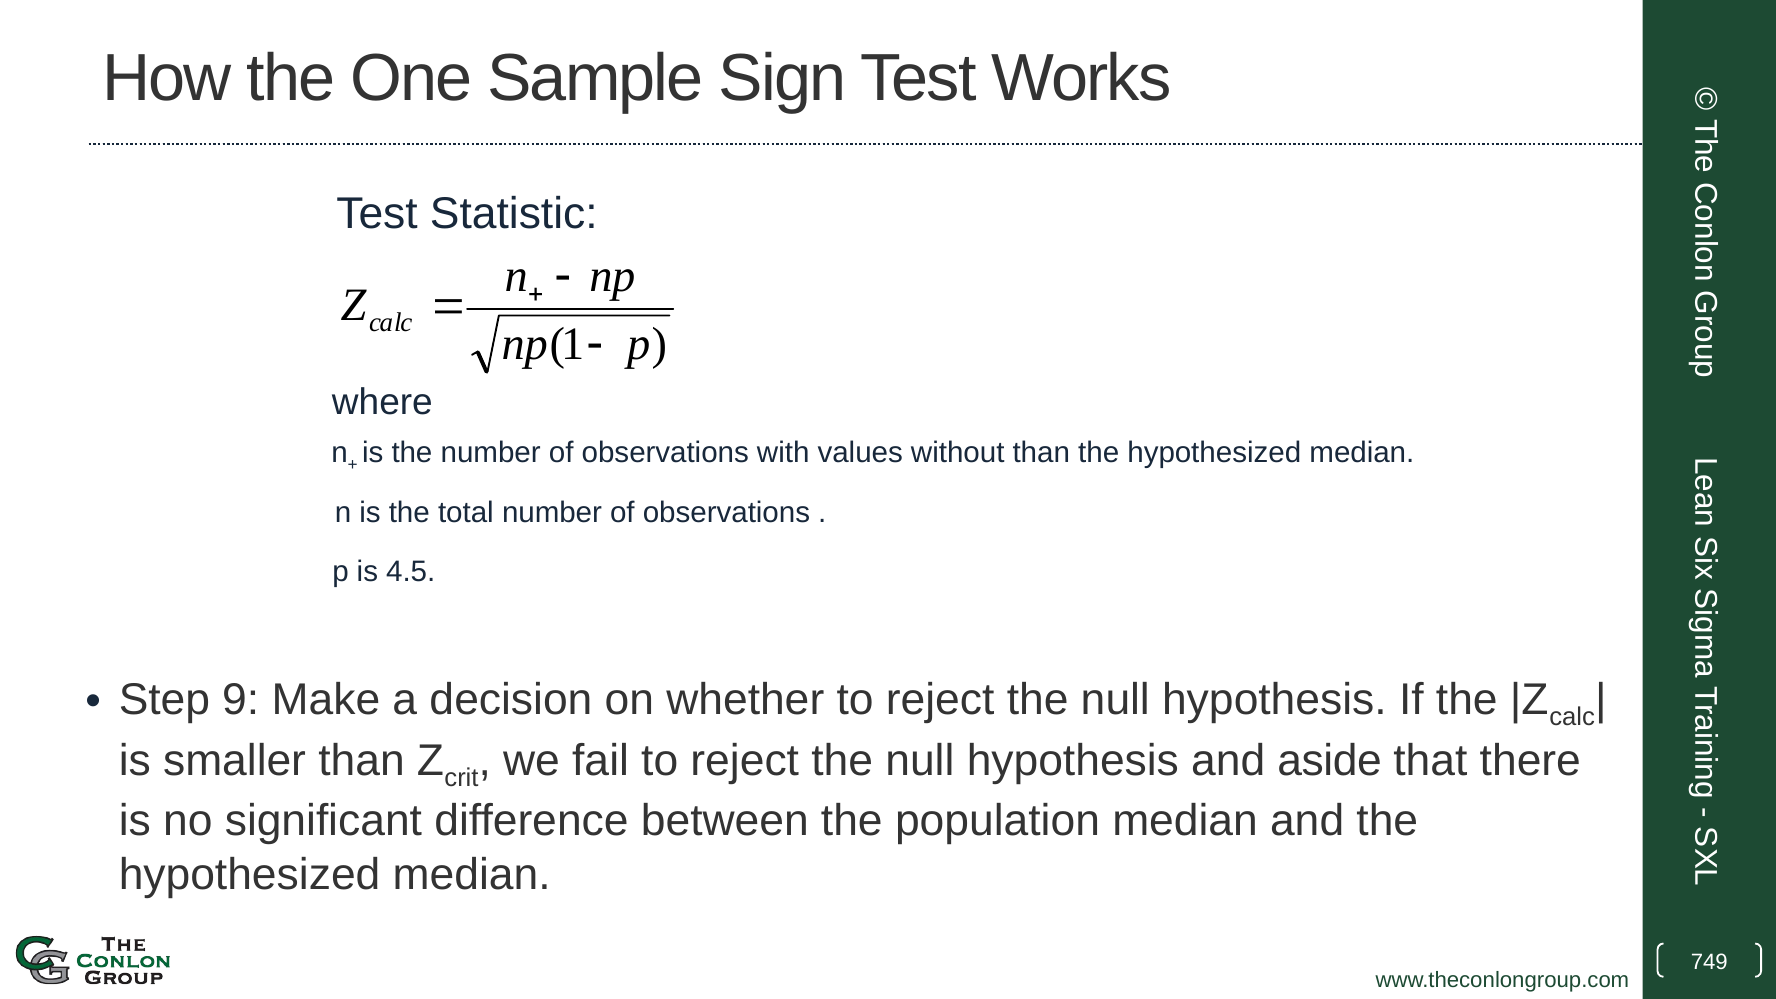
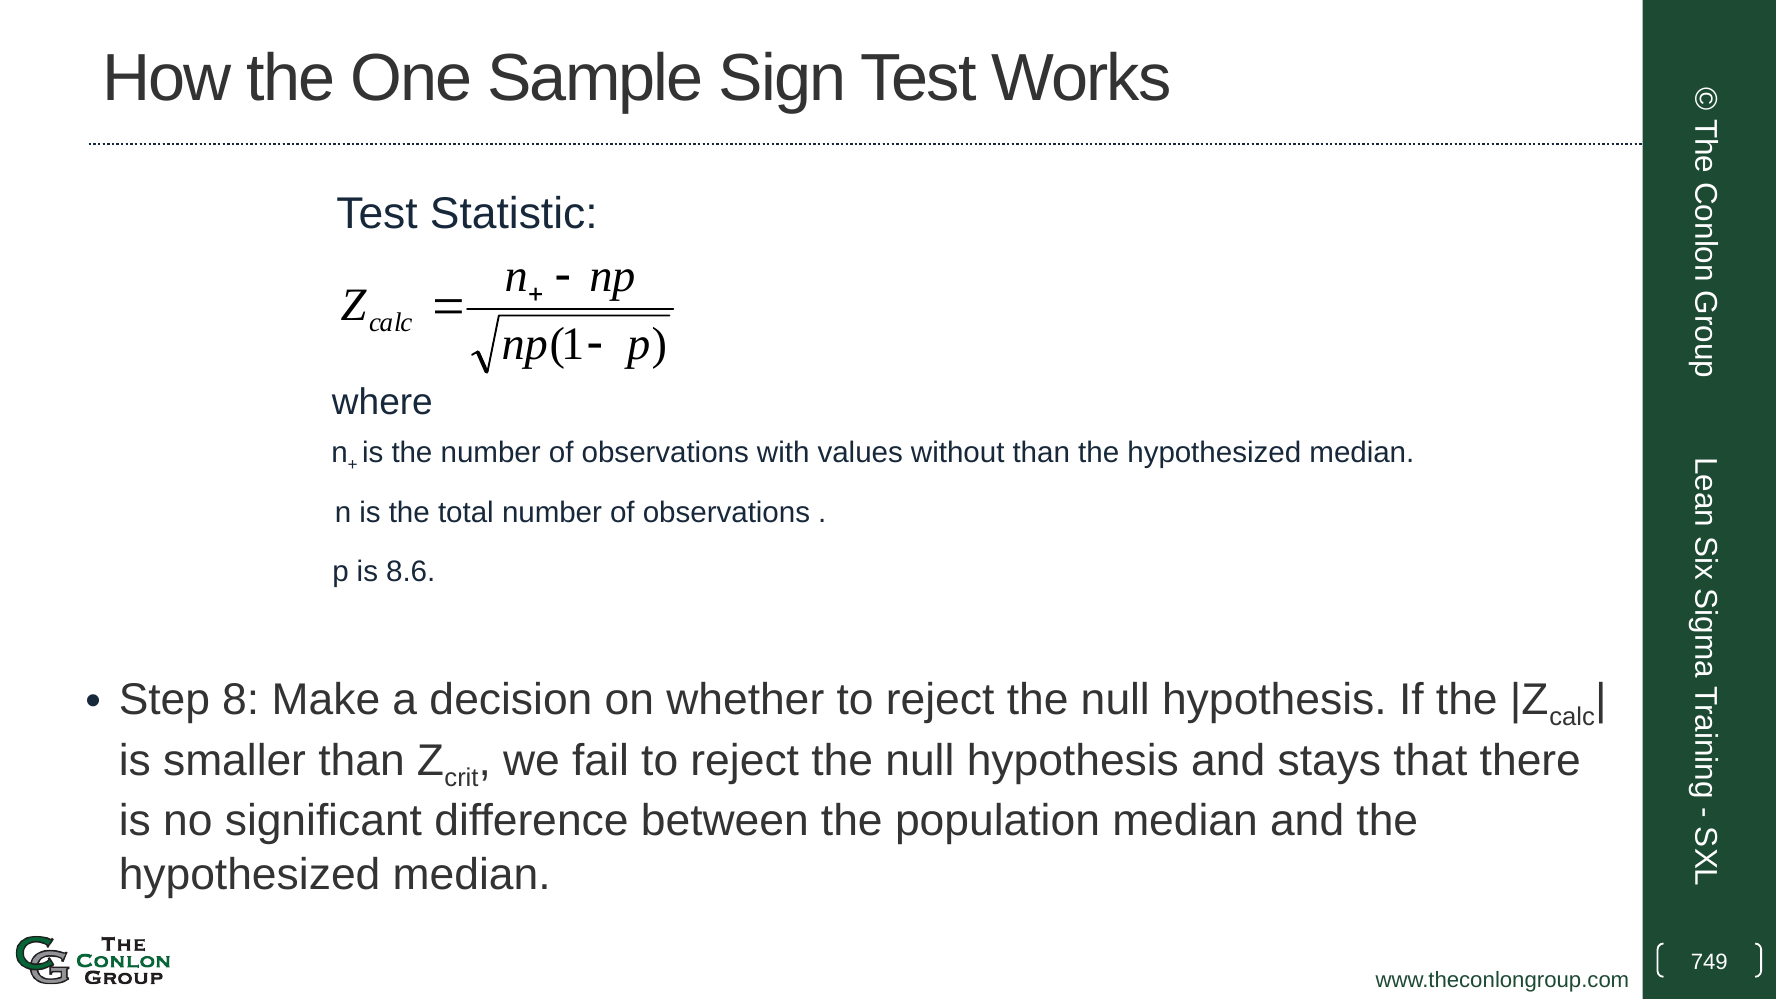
4.5: 4.5 -> 8.6 (411, 572)
9: 9 -> 8 (241, 700)
aside: aside -> stays (1329, 761)
